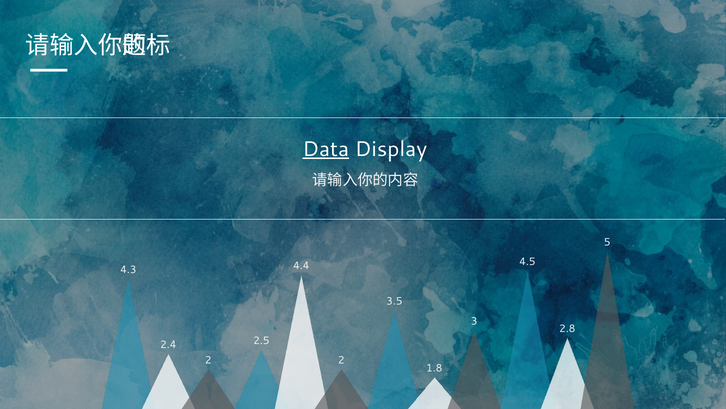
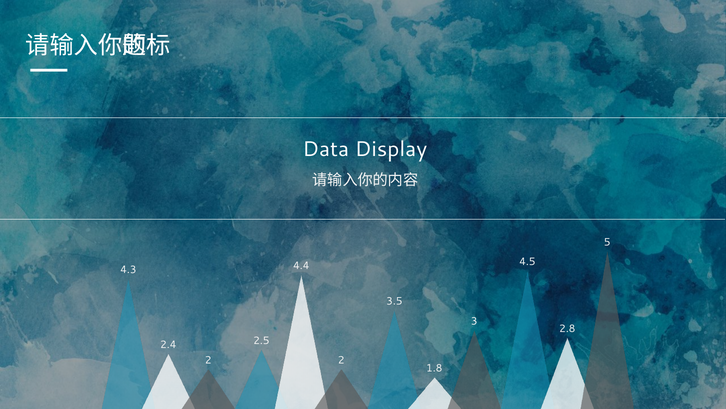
Data underline: present -> none (326, 149)
